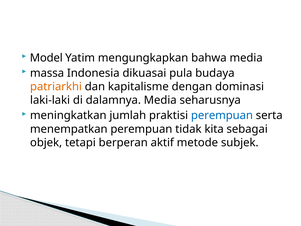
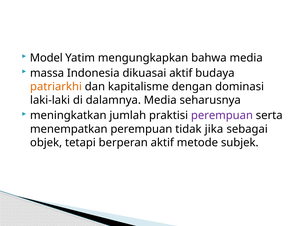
dikuasai pula: pula -> aktif (181, 73)
perempuan colour: blue -> purple (222, 115)
kita: kita -> jika (214, 129)
